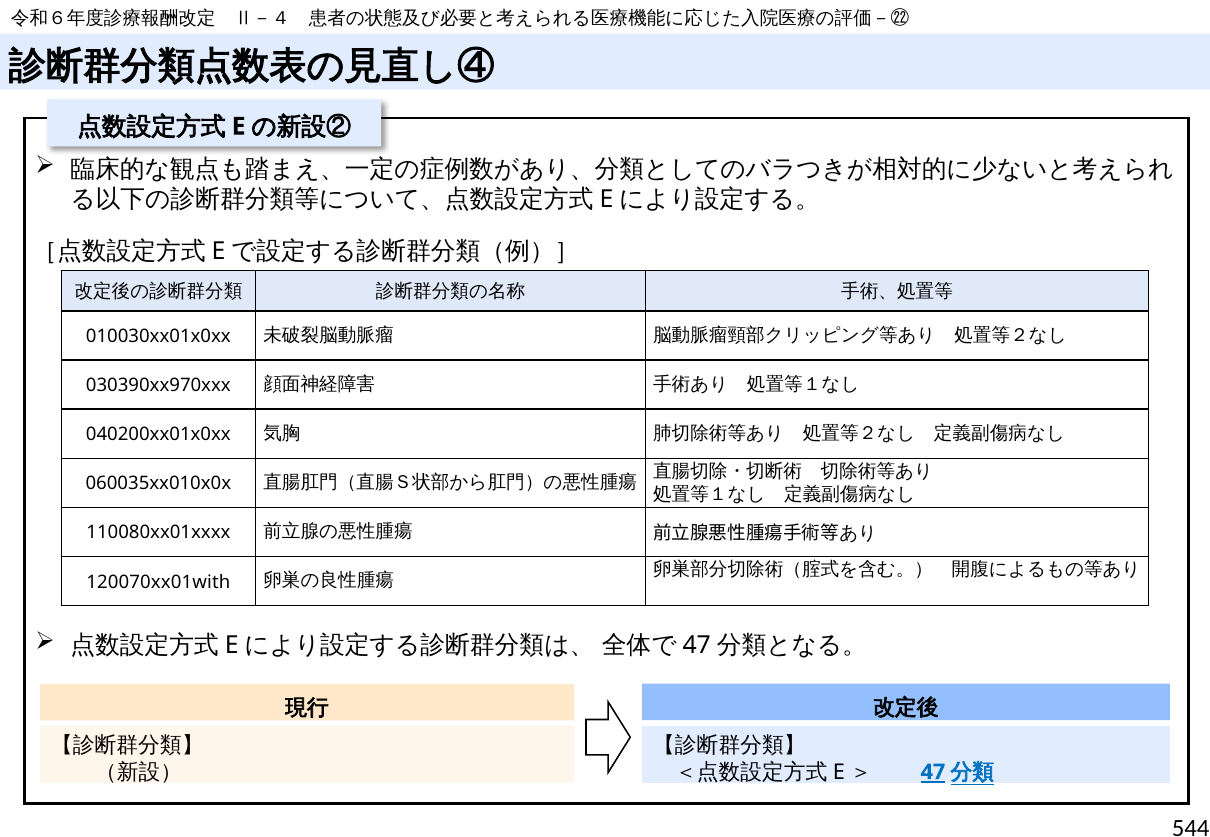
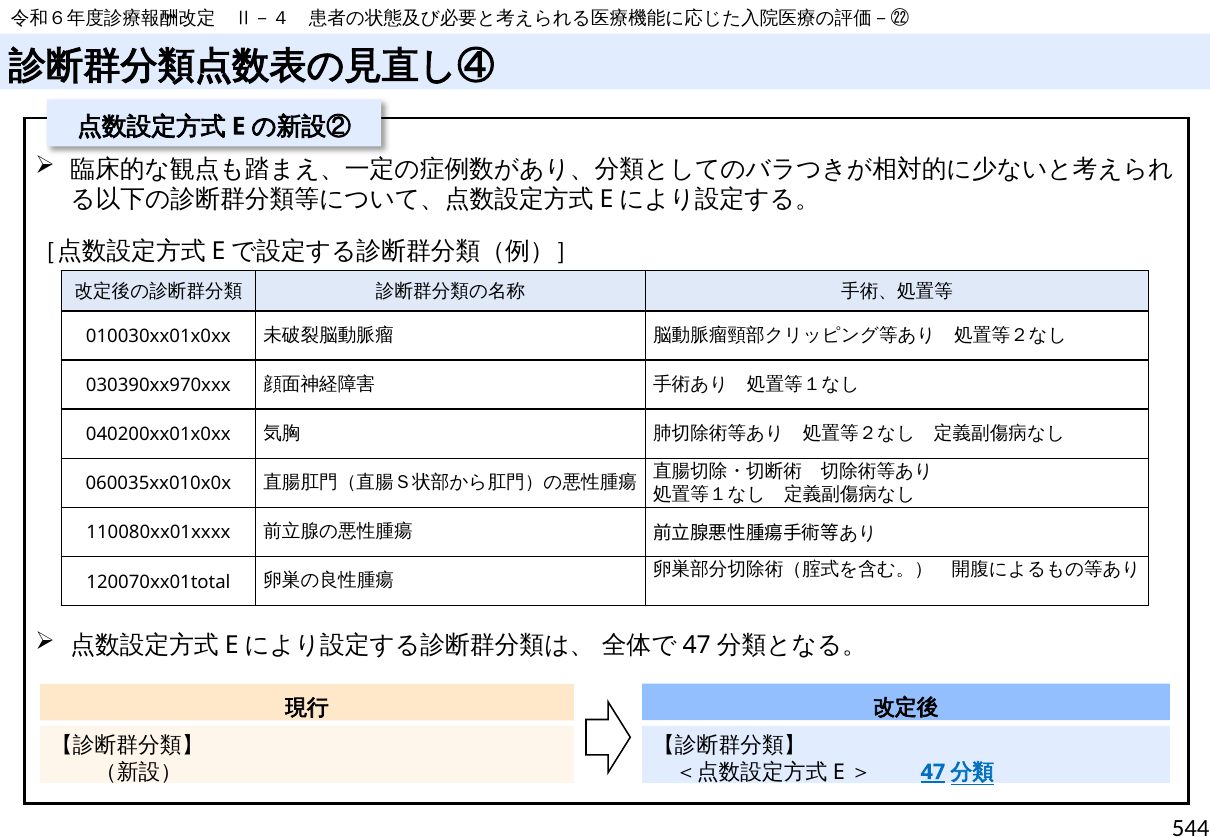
120070xx01with: 120070xx01with -> 120070xx01total (158, 583)
